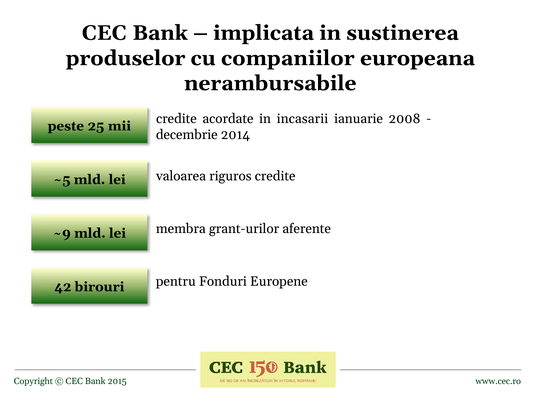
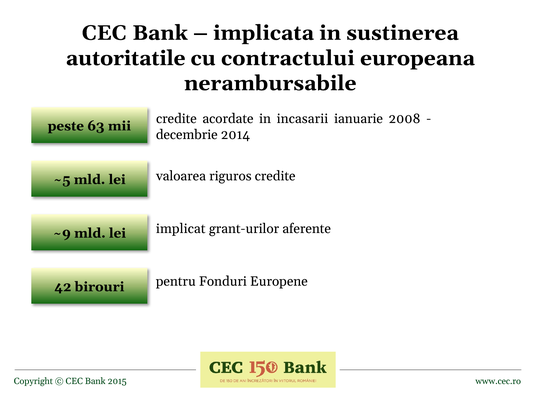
produselor: produselor -> autoritatile (126, 58)
companiilor: companiilor -> contractului (288, 58)
25: 25 -> 63 (96, 126)
membra: membra -> implicat (181, 229)
